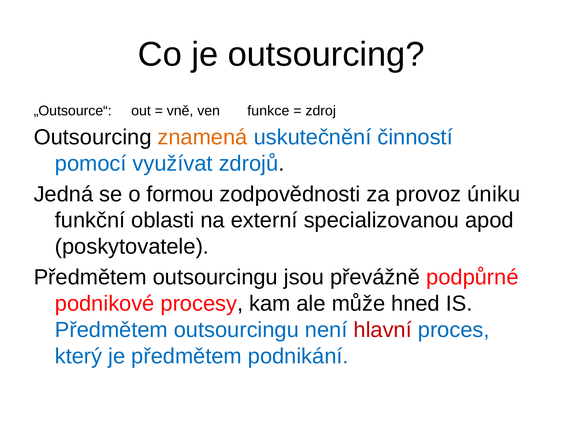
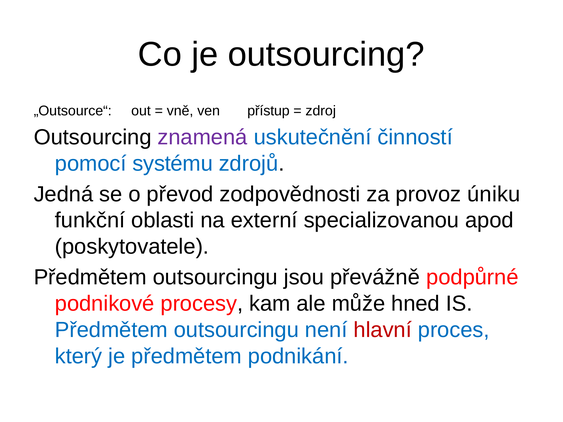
funkce: funkce -> přístup (268, 111)
znamená colour: orange -> purple (203, 137)
využívat: využívat -> systému (173, 164)
formou: formou -> převod (180, 194)
